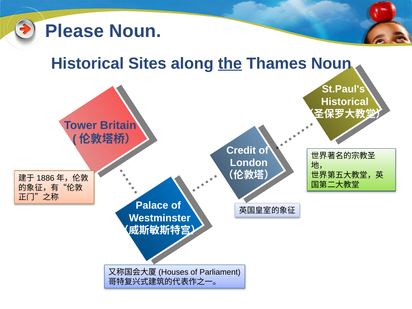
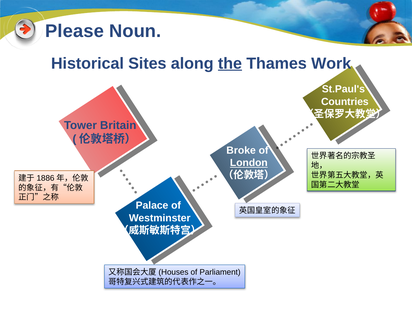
Thames Noun: Noun -> Work (331, 63)
Historical: Historical -> Countries (345, 102)
Credit: Credit -> Broke (241, 150)
London underline: none -> present (249, 163)
